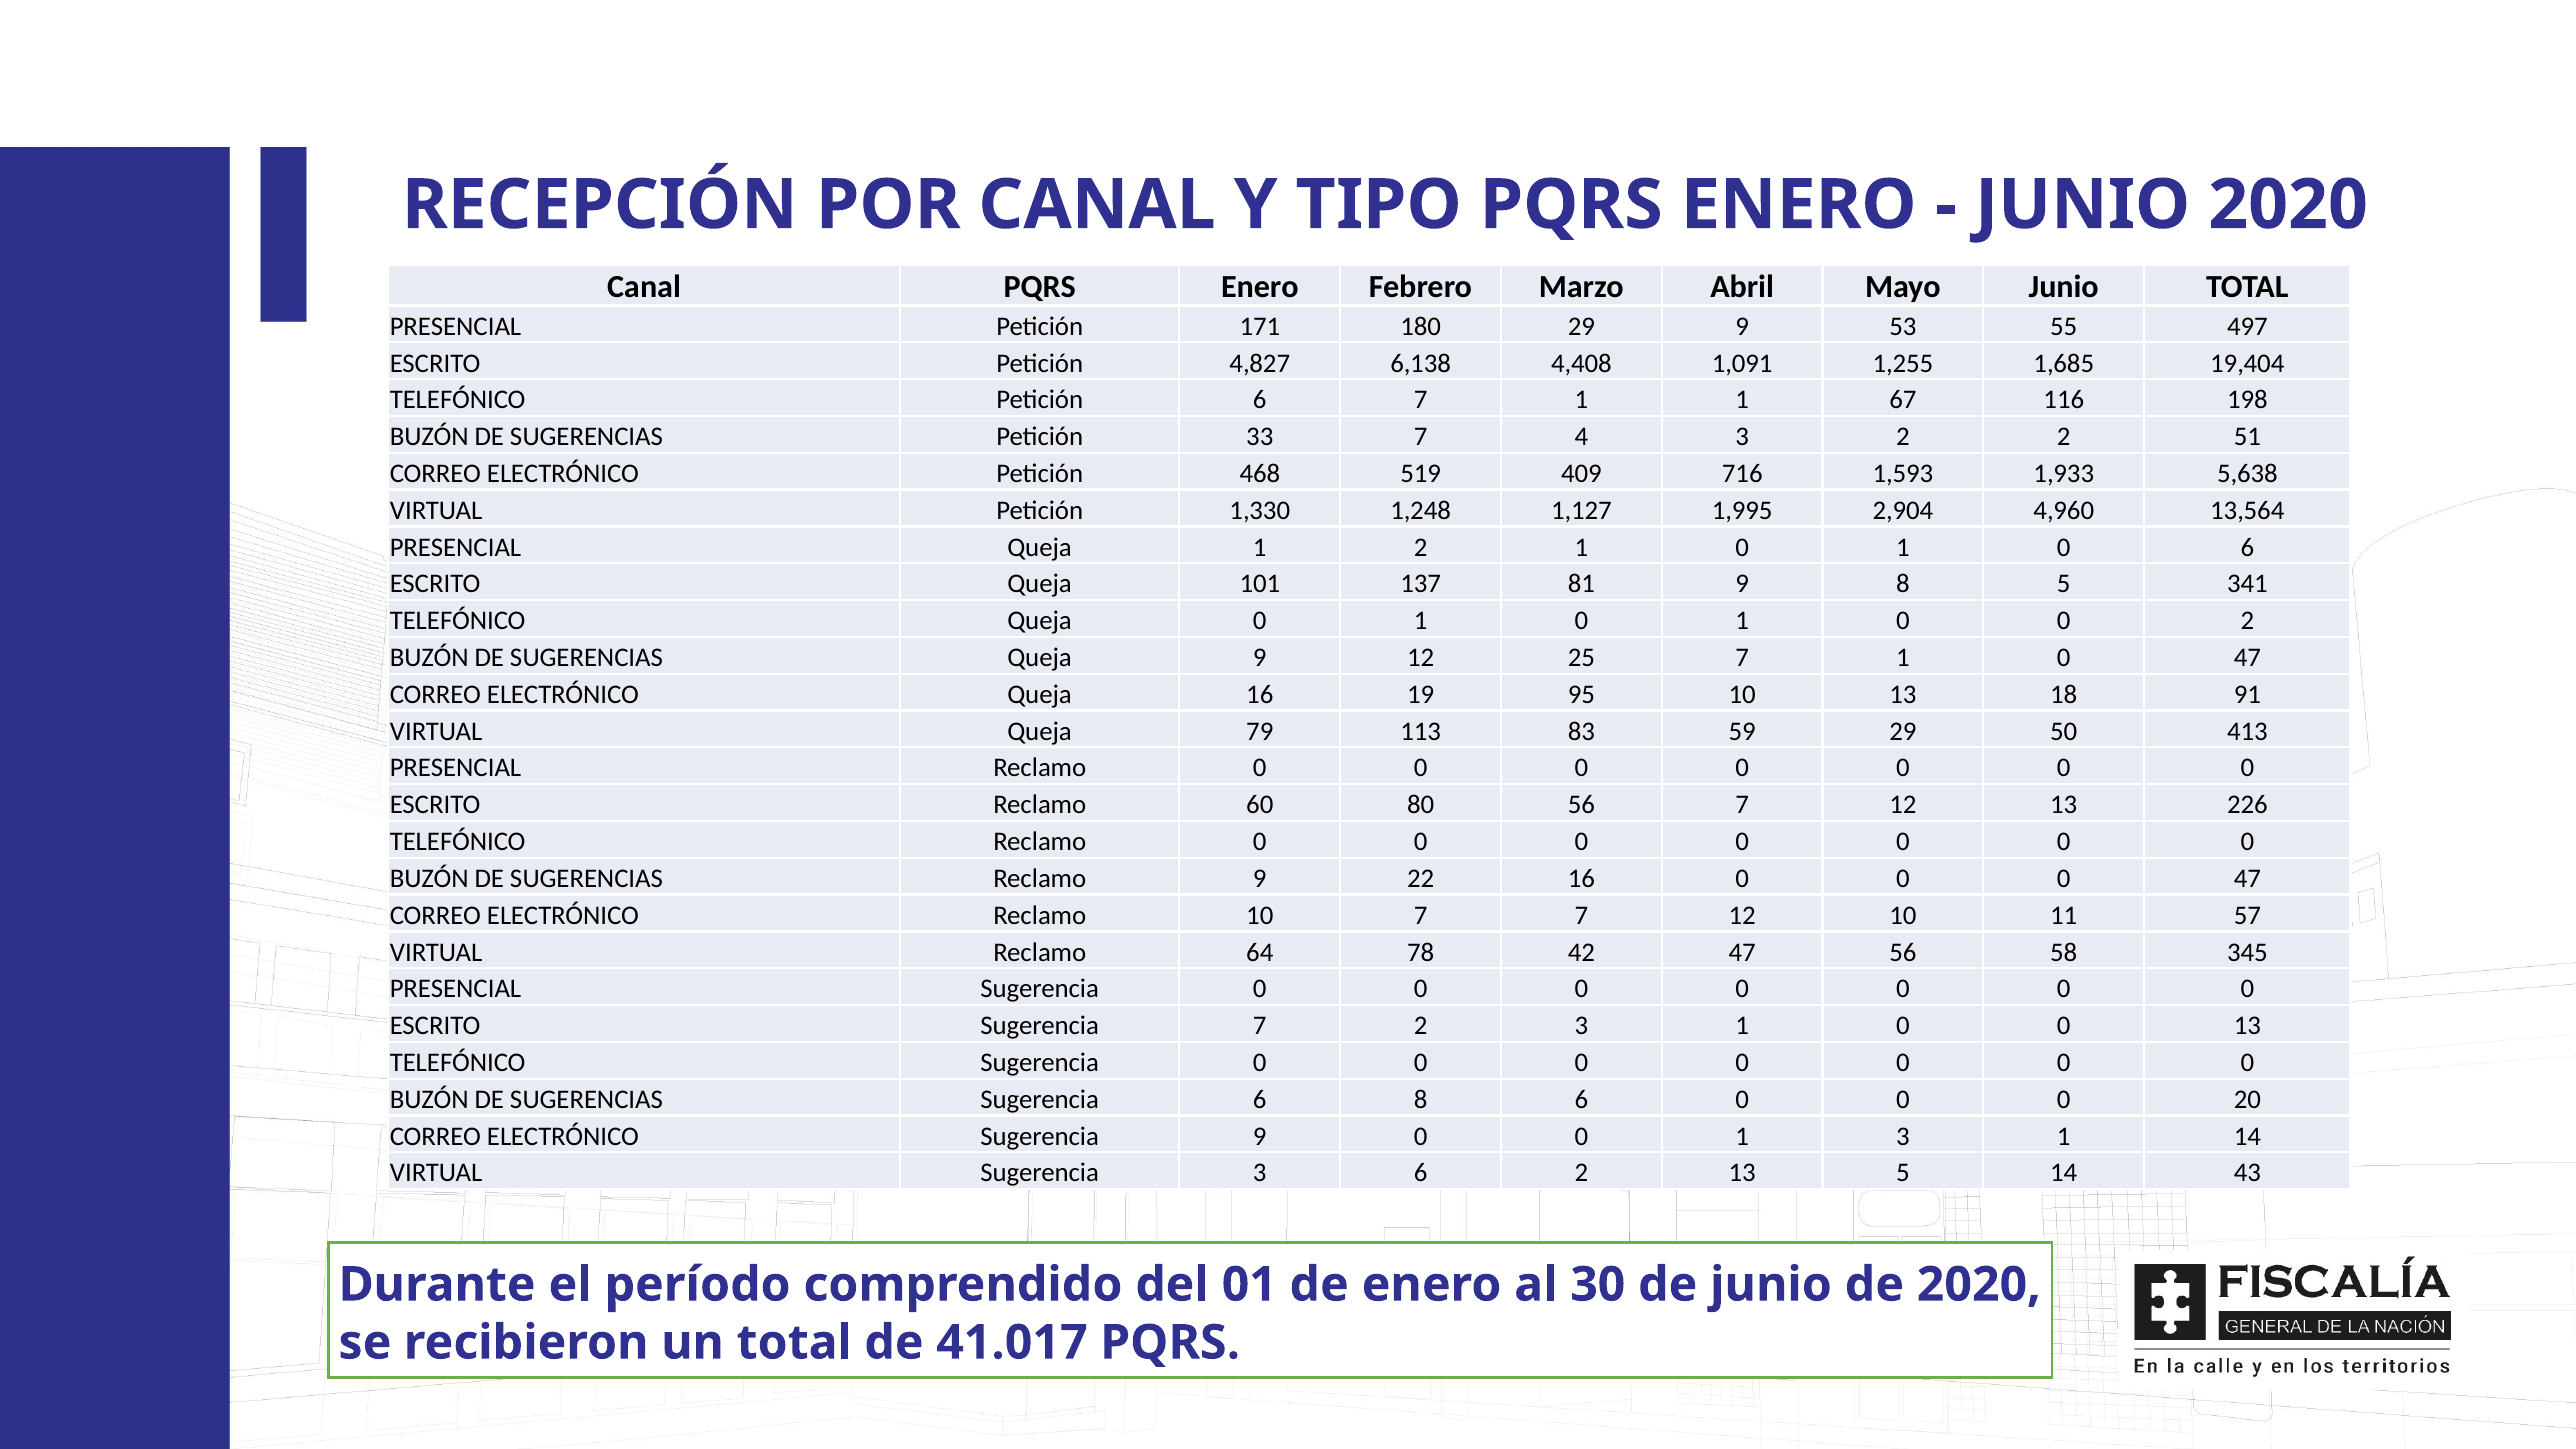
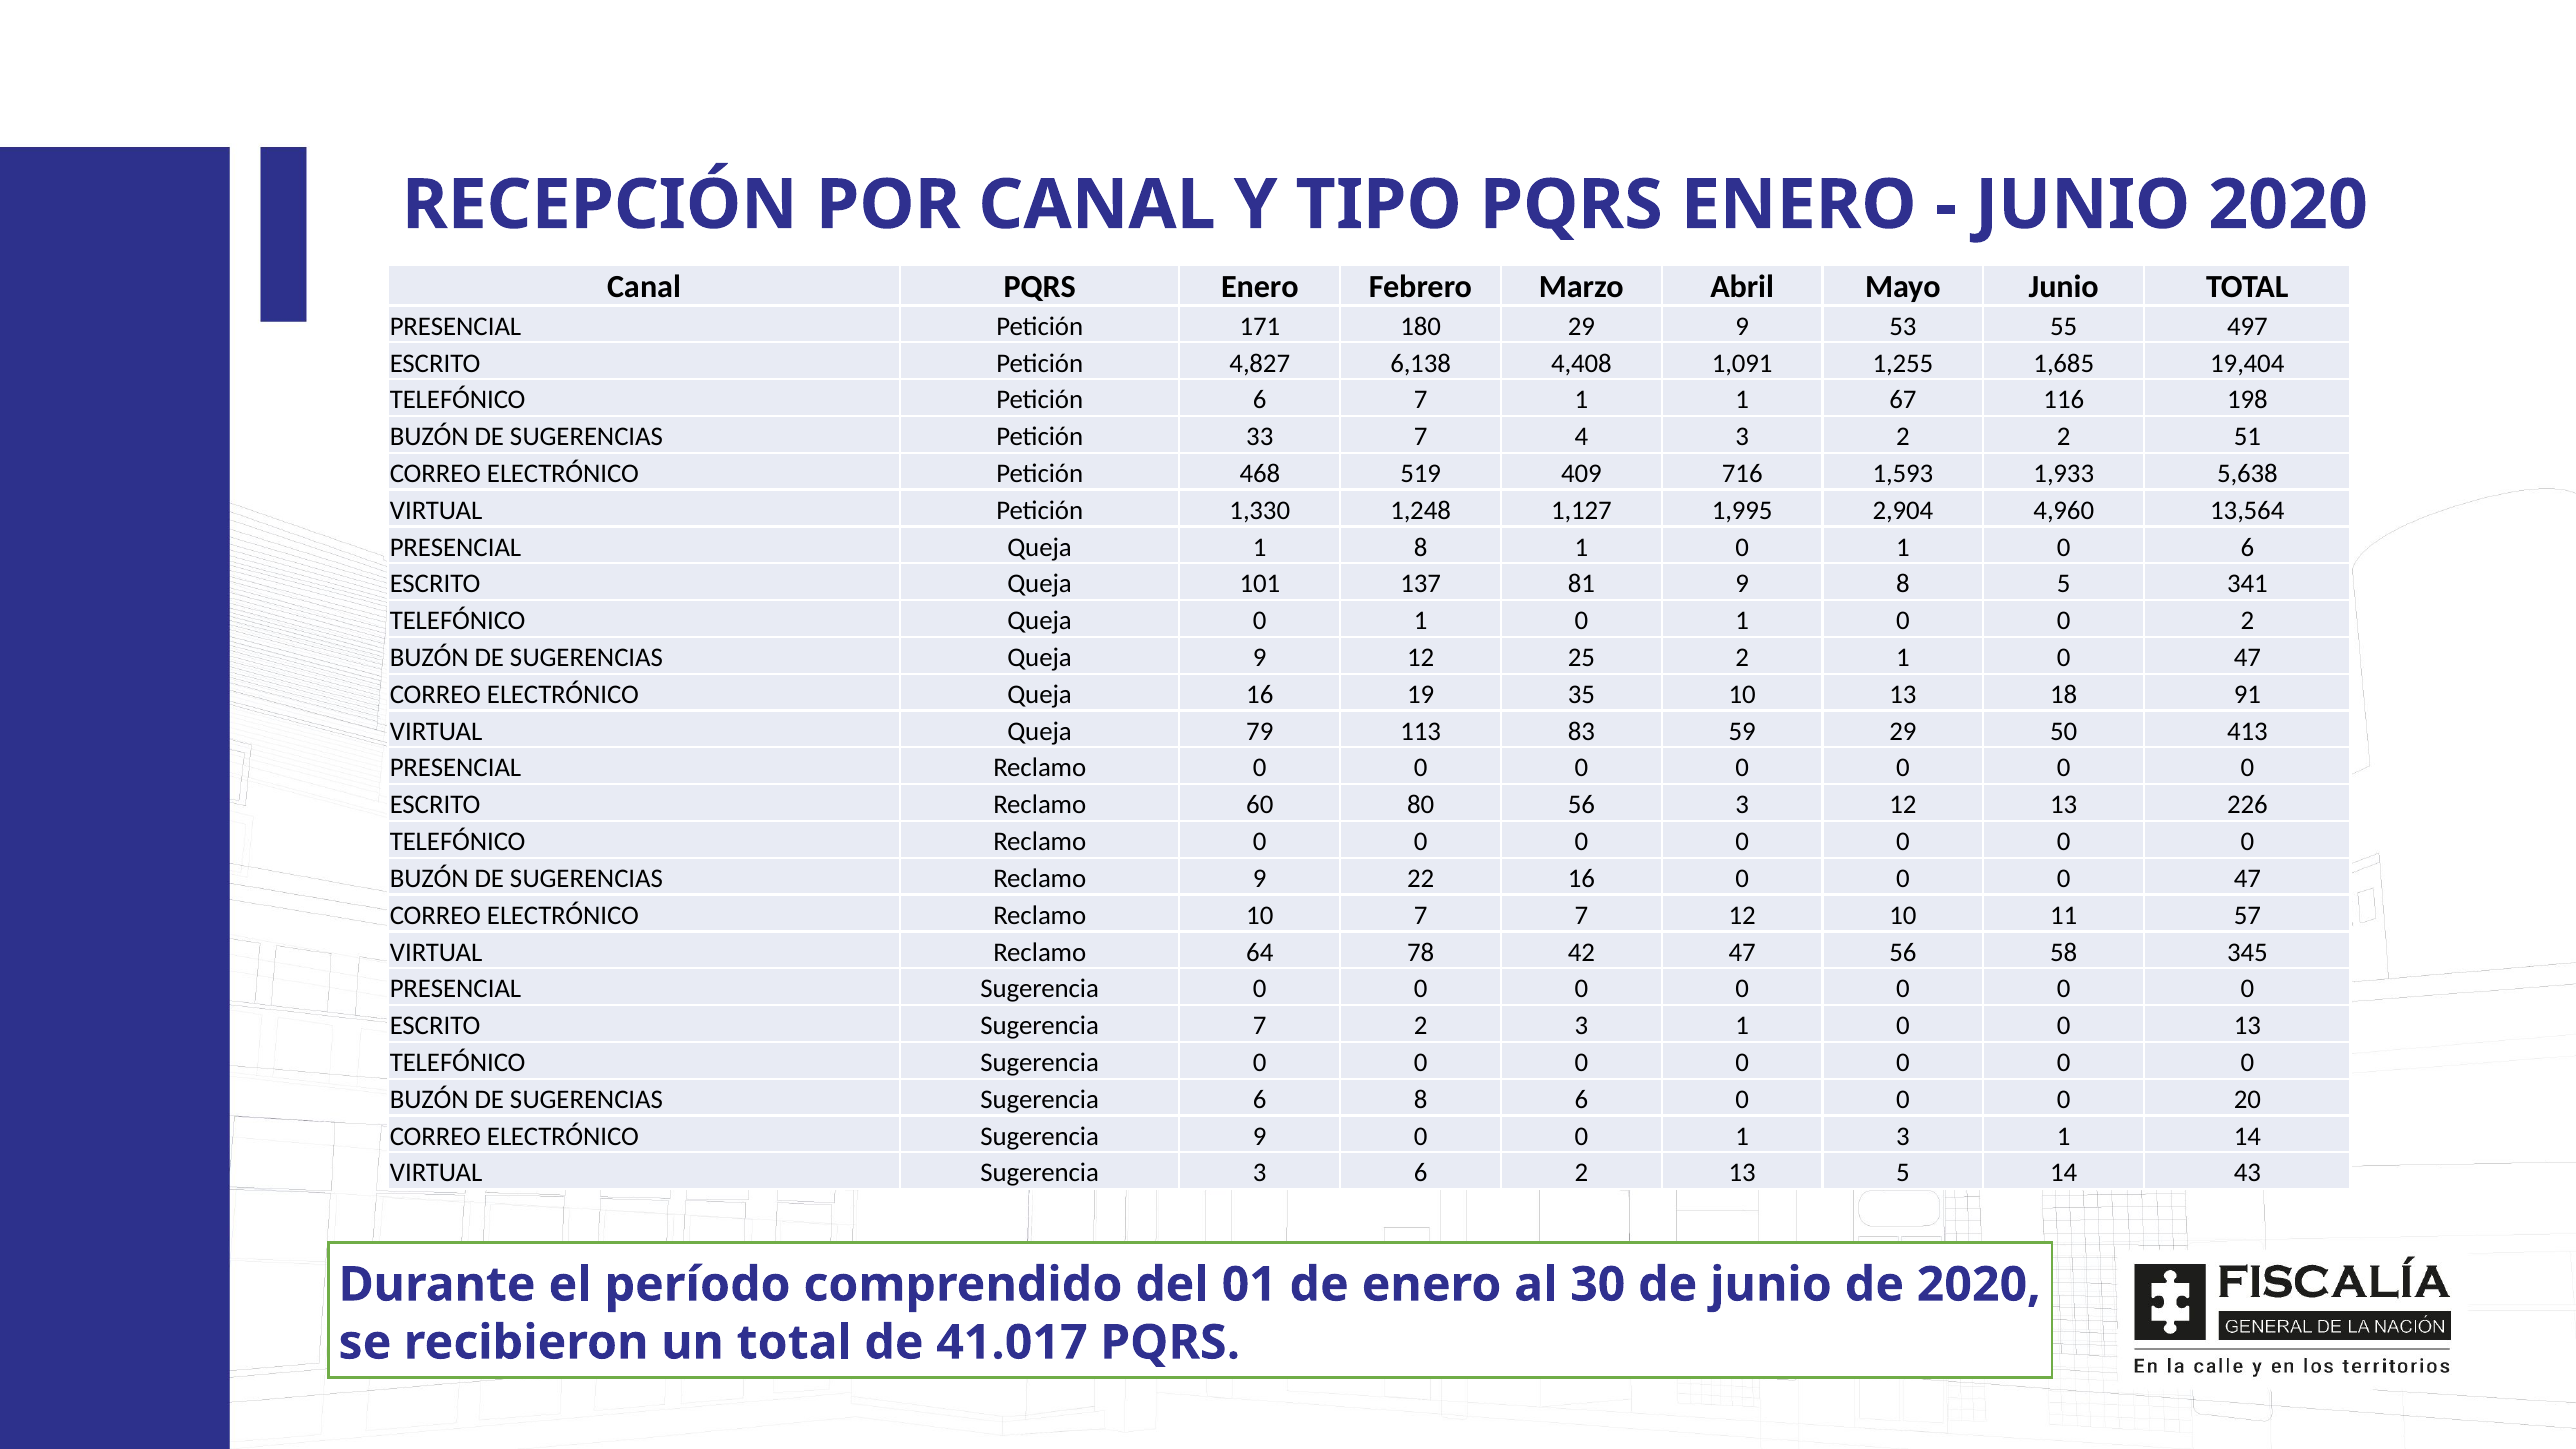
1 2: 2 -> 8 (1421, 547)
25 7: 7 -> 2 (1742, 658)
95: 95 -> 35 (1581, 694)
56 7: 7 -> 3 (1742, 805)
